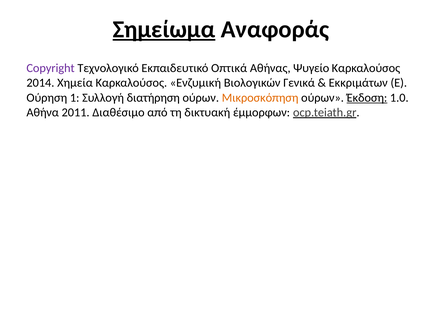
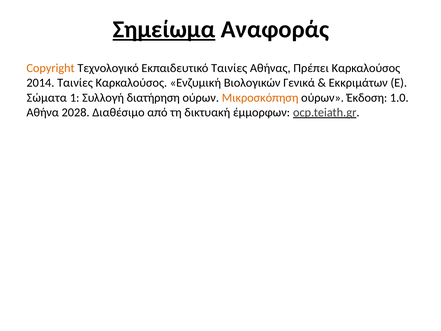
Copyright colour: purple -> orange (51, 68)
Εκπαιδευτικό Οπτικά: Οπτικά -> Ταινίες (229, 68)
Ψυγείο: Ψυγείο -> Πρέπει (311, 68)
2014 Χημεία: Χημεία -> Ταινίες (75, 83)
Ούρηση: Ούρηση -> Σώματα (47, 98)
Έκδοση underline: present -> none (367, 98)
2011: 2011 -> 2028 (76, 112)
